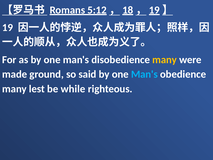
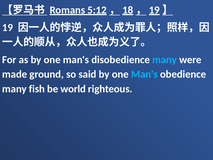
many colour: yellow -> light blue (165, 60)
lest: lest -> fish (37, 89)
while: while -> world (73, 89)
